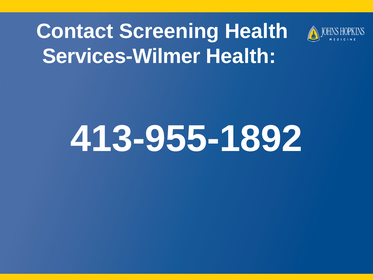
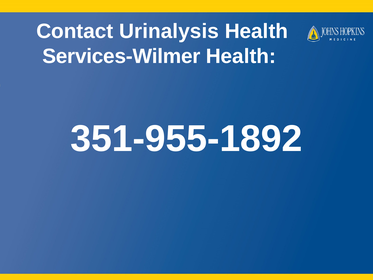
Screening: Screening -> Urinalysis (169, 31)
413-955-1892: 413-955-1892 -> 351-955-1892 (186, 139)
